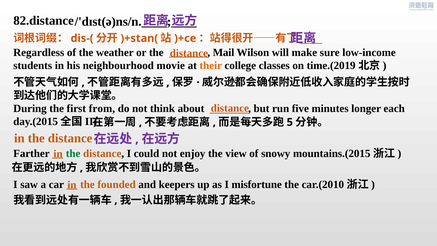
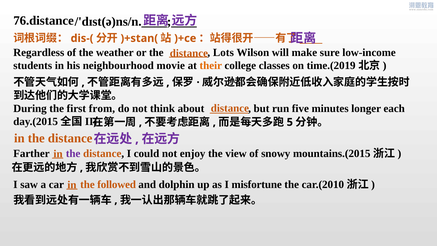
82.distance: 82.distance -> 76.distance (44, 21)
Mail: Mail -> Lots (223, 53)
the colour: green -> purple (73, 153)
founded: founded -> followed (117, 185)
keepers: keepers -> dolphin (177, 185)
